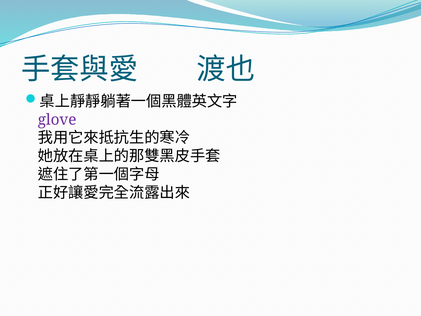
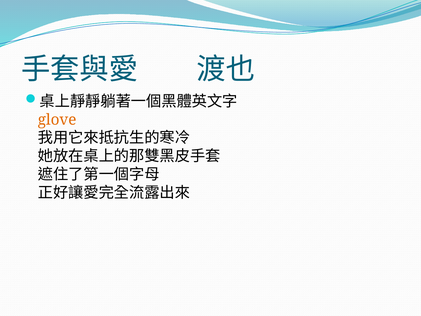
glove colour: purple -> orange (57, 120)
